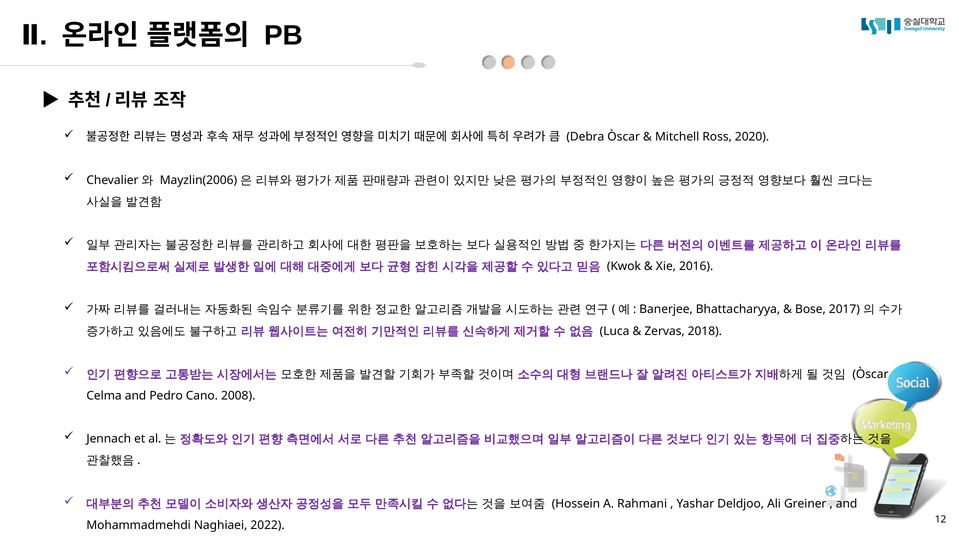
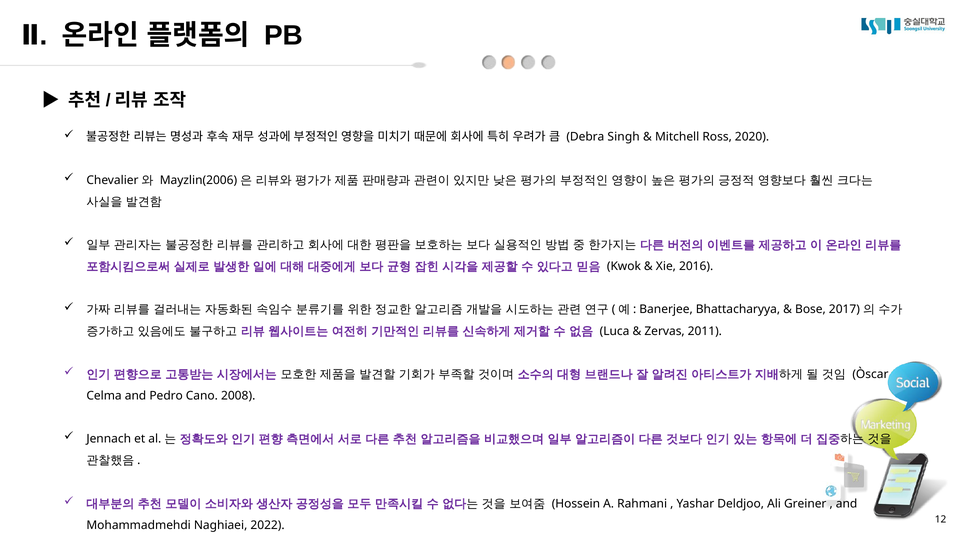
Debra Òscar: Òscar -> Singh (624, 137)
2018: 2018 -> 2011 (705, 331)
